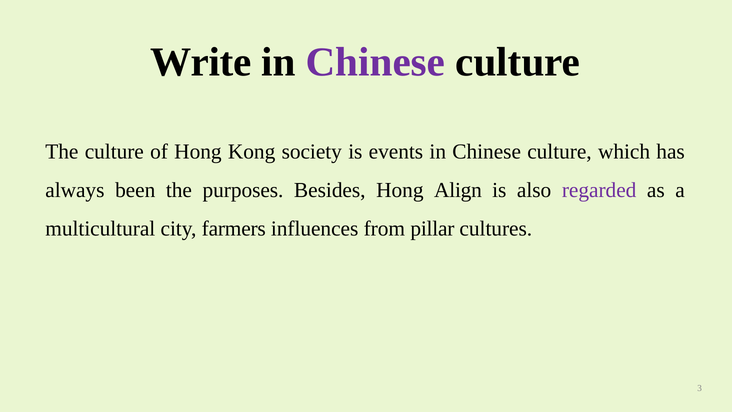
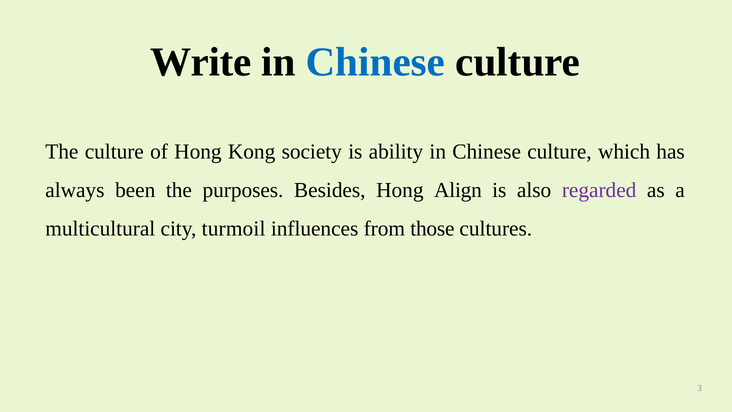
Chinese colour: purple -> blue (375, 62)
events: events -> ability (396, 152)
farmers: farmers -> turmoil (234, 228)
pillar: pillar -> those (432, 228)
